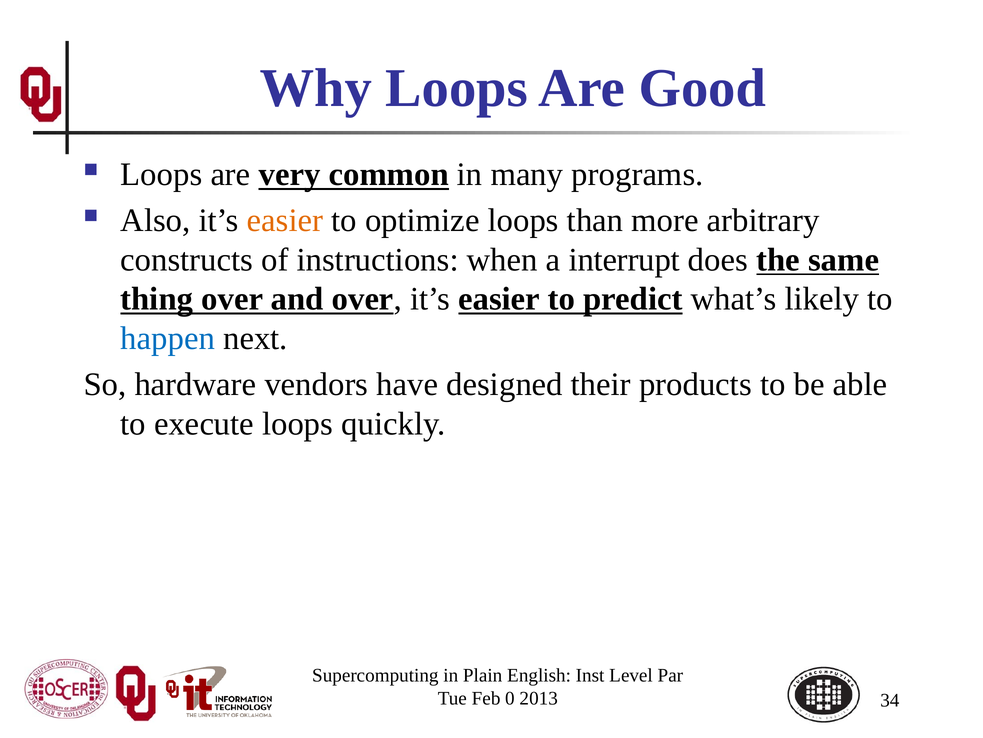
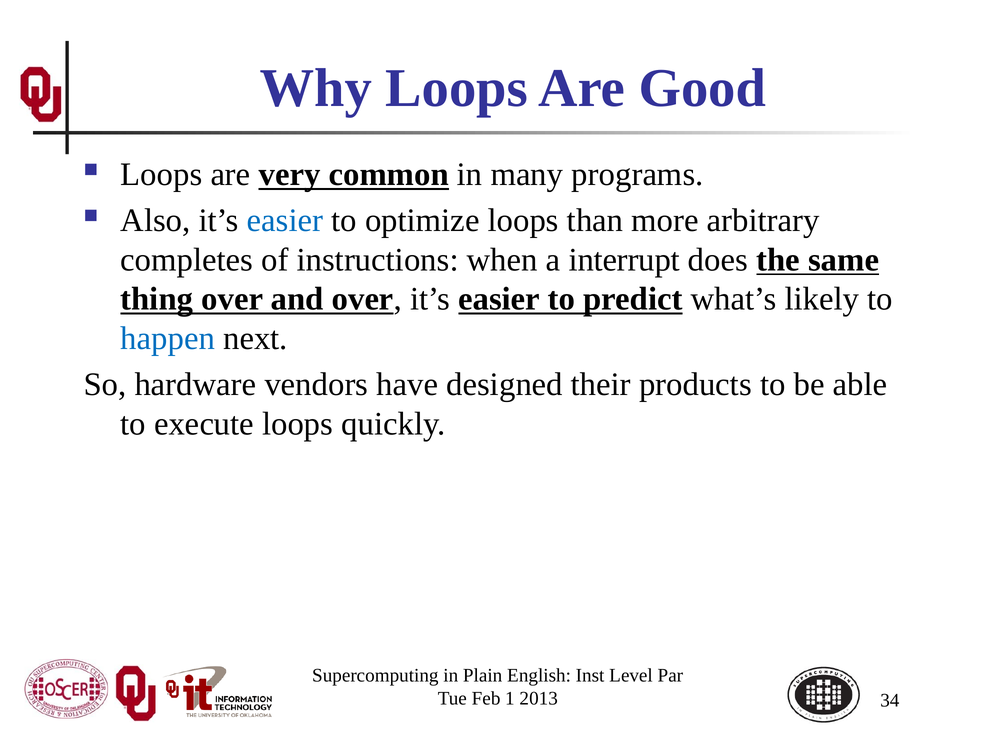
easier colour: orange -> blue (285, 220)
constructs: constructs -> completes (187, 260)
0: 0 -> 1 (510, 698)
